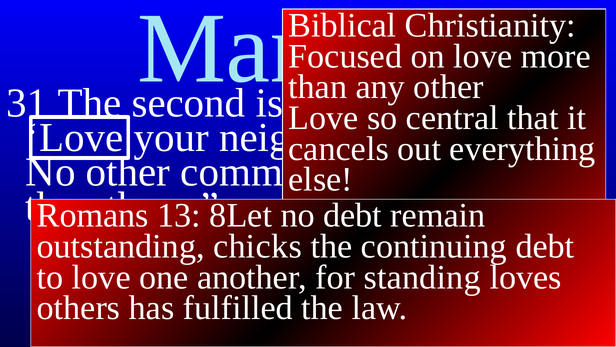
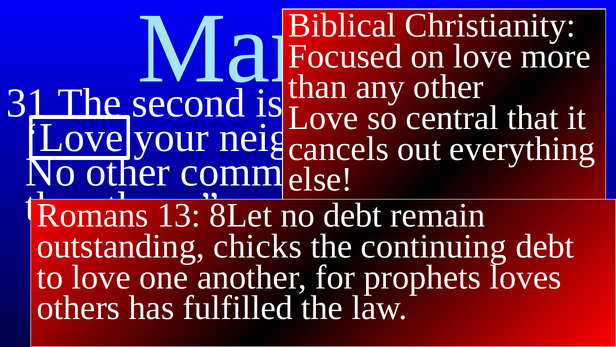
standing: standing -> prophets (422, 277)
